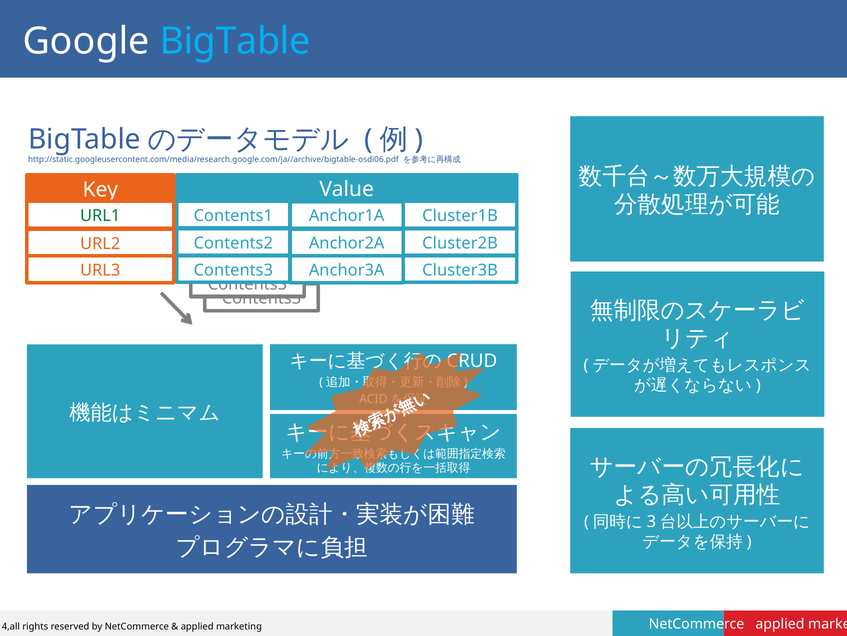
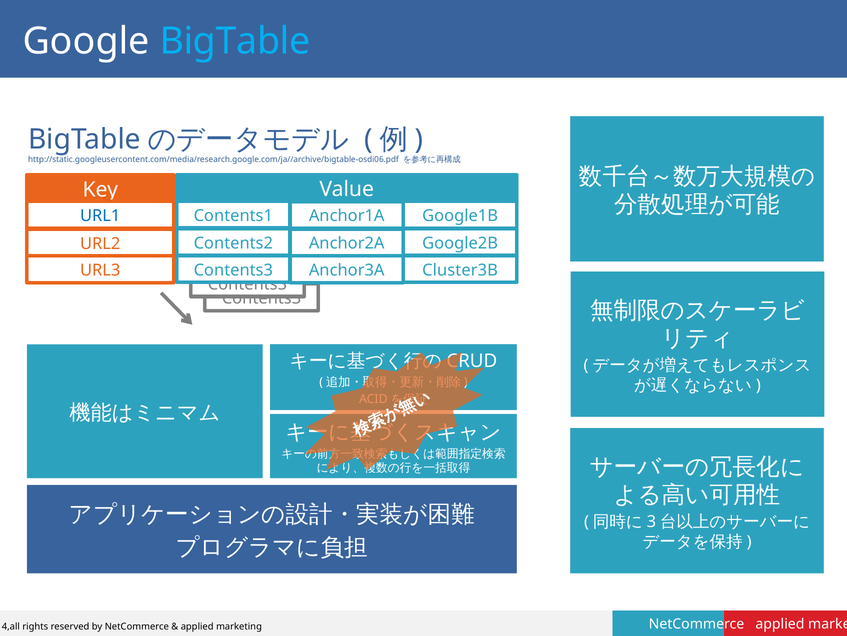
Cluster1B: Cluster1B -> Google1B (460, 216)
URL1 colour: green -> blue (100, 216)
Cluster2B: Cluster2B -> Google2B (460, 243)
